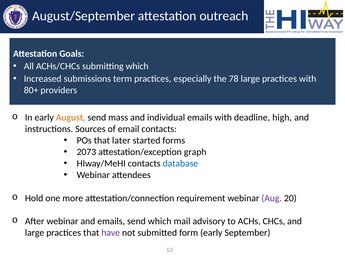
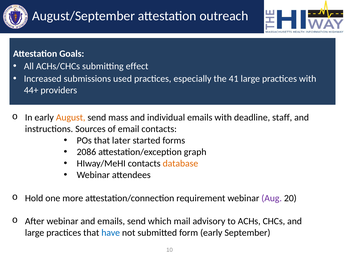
submitting which: which -> effect (137, 66)
term: term -> used (123, 79)
78: 78 -> 41 (234, 79)
80+: 80+ -> 44+ (31, 90)
high: high -> staff (282, 117)
2073: 2073 -> 2086 (86, 152)
database colour: blue -> orange (180, 163)
have colour: purple -> blue (111, 232)
